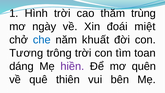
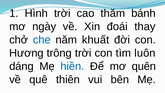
trùng: trùng -> bánh (143, 13)
miệt: miệt -> thay (145, 27)
Tương: Tương -> Hương (26, 53)
toan: toan -> luôn (145, 53)
hiền colour: purple -> blue (72, 66)
